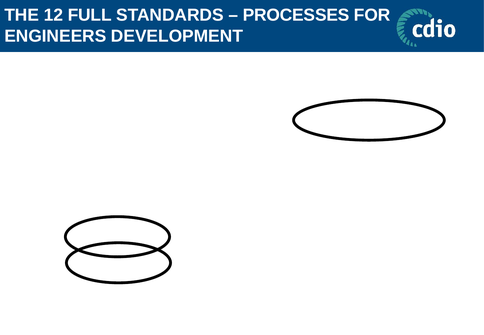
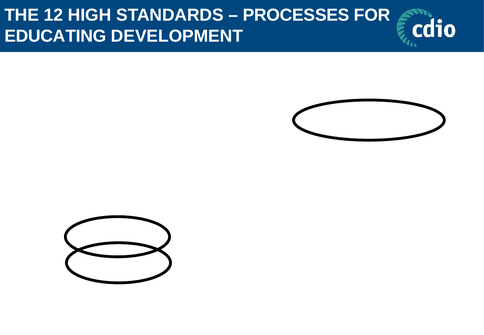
FULL: FULL -> HIGH (90, 15)
ENGINEERS: ENGINEERS -> EDUCATING (55, 36)
